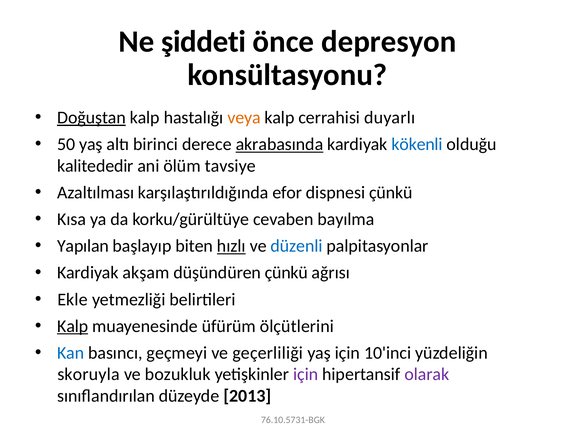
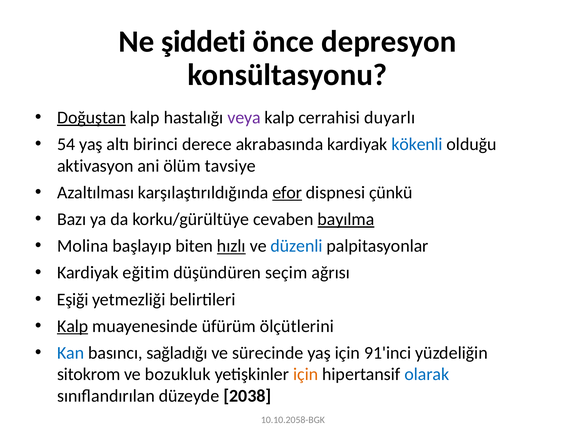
veya colour: orange -> purple (244, 117)
50: 50 -> 54 (66, 144)
akrabasında underline: present -> none (279, 144)
kalitededir: kalitededir -> aktivasyon (95, 166)
efor underline: none -> present (287, 192)
Kısa: Kısa -> Bazı (72, 219)
bayılma underline: none -> present (346, 219)
Yapılan: Yapılan -> Molina (83, 246)
akşam: akşam -> eğitim (146, 272)
düşündüren çünkü: çünkü -> seçim (286, 272)
Ekle: Ekle -> Eşiği (73, 299)
geçmeyi: geçmeyi -> sağladığı (177, 352)
geçerliliği: geçerliliği -> sürecinde (268, 352)
10'inci: 10'inci -> 91'inci (388, 352)
skoruyla: skoruyla -> sitokrom (89, 374)
için colour: purple -> orange (306, 374)
olarak colour: purple -> blue (427, 374)
2013: 2013 -> 2038 (247, 395)
76.10.5731-BGK: 76.10.5731-BGK -> 10.10.2058-BGK (293, 420)
